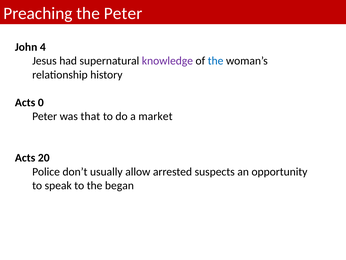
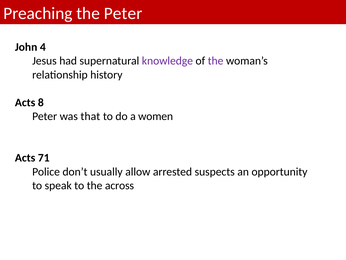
the colour: blue -> purple (216, 61)
0: 0 -> 8 (41, 102)
market: market -> women (156, 116)
20: 20 -> 71 (44, 158)
began: began -> across (119, 185)
